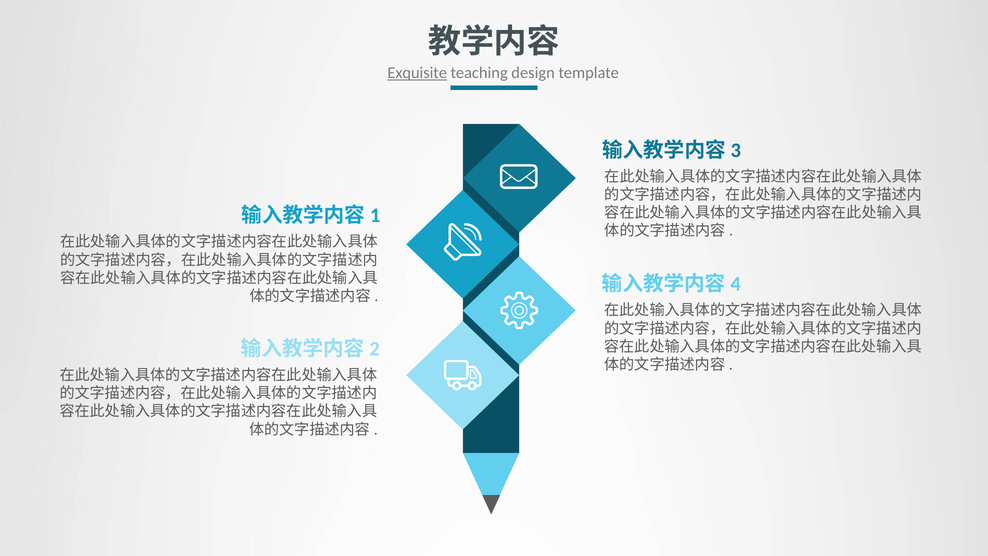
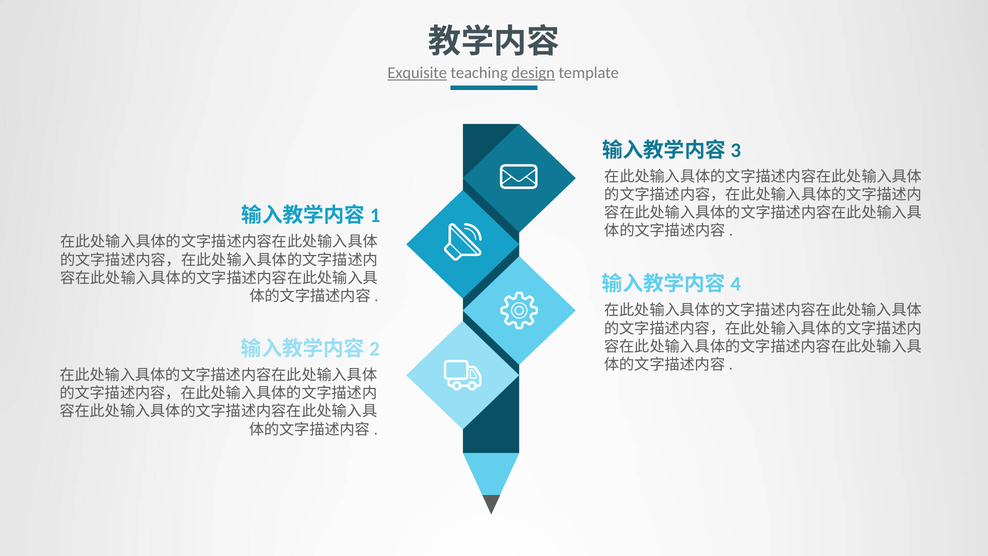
design underline: none -> present (533, 73)
